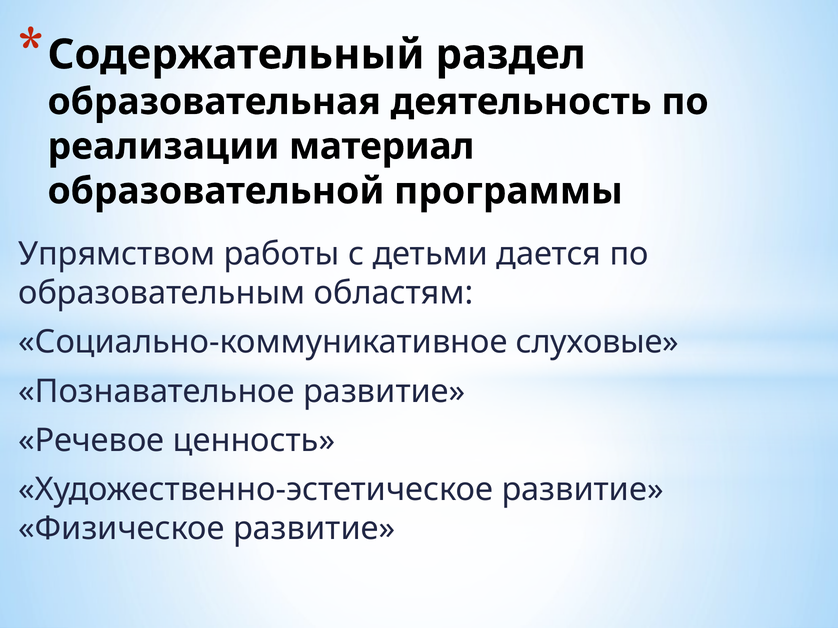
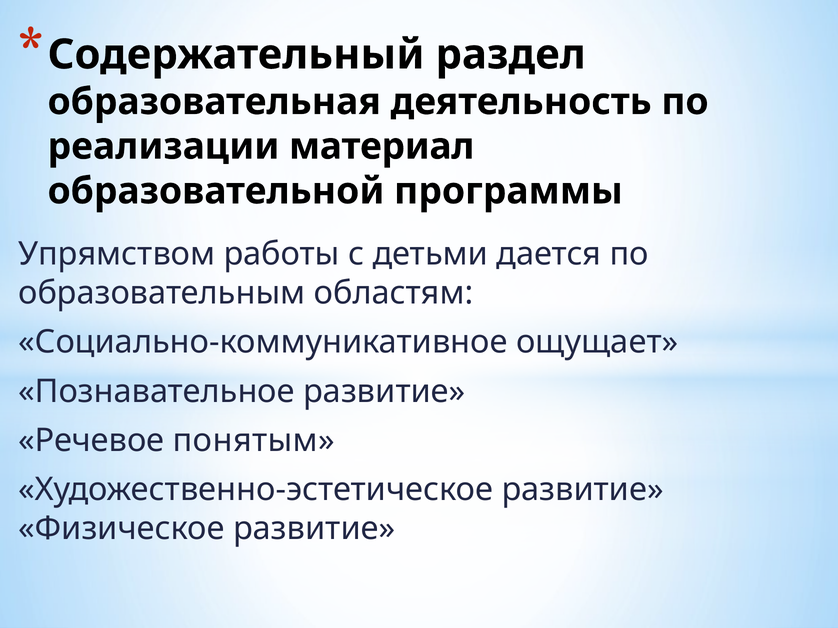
слуховые: слуховые -> ощущает (597, 343)
ценность: ценность -> понятым (254, 441)
